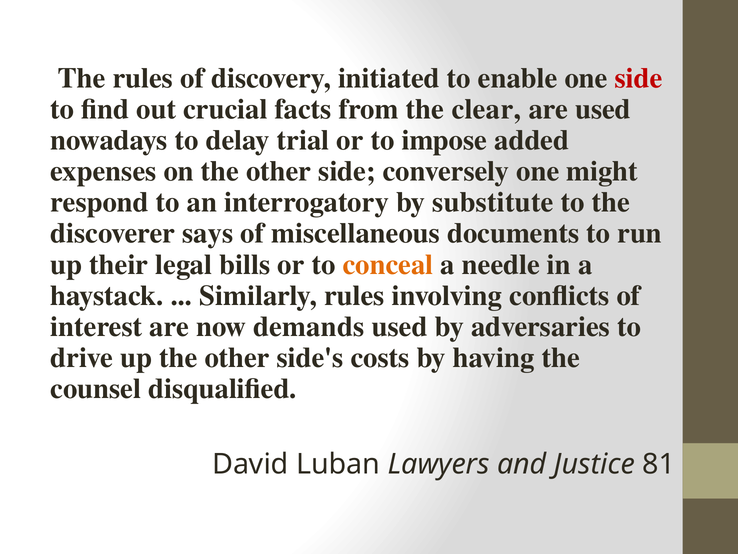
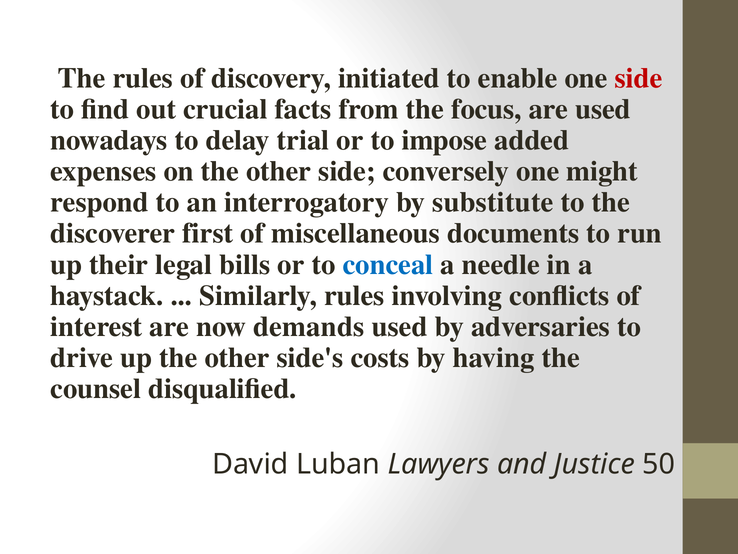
clear: clear -> focus (486, 109)
says: says -> first (208, 233)
conceal colour: orange -> blue (388, 264)
81: 81 -> 50 (659, 464)
